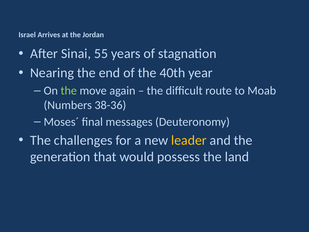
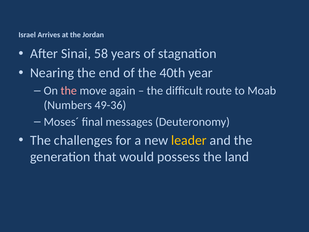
55: 55 -> 58 (101, 54)
the colour: light green -> pink (69, 91)
38-36: 38-36 -> 49-36 (110, 105)
